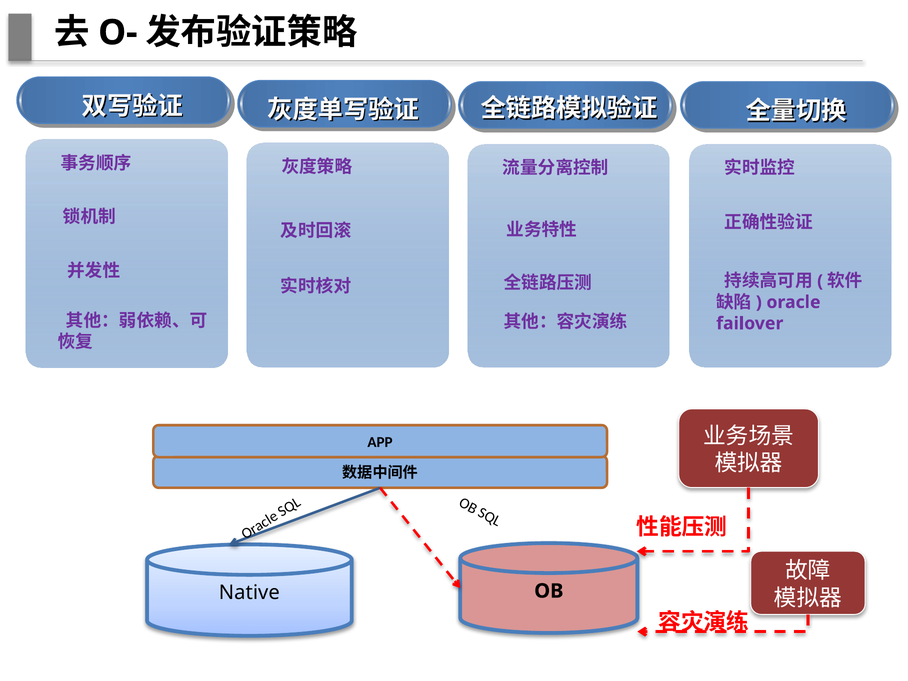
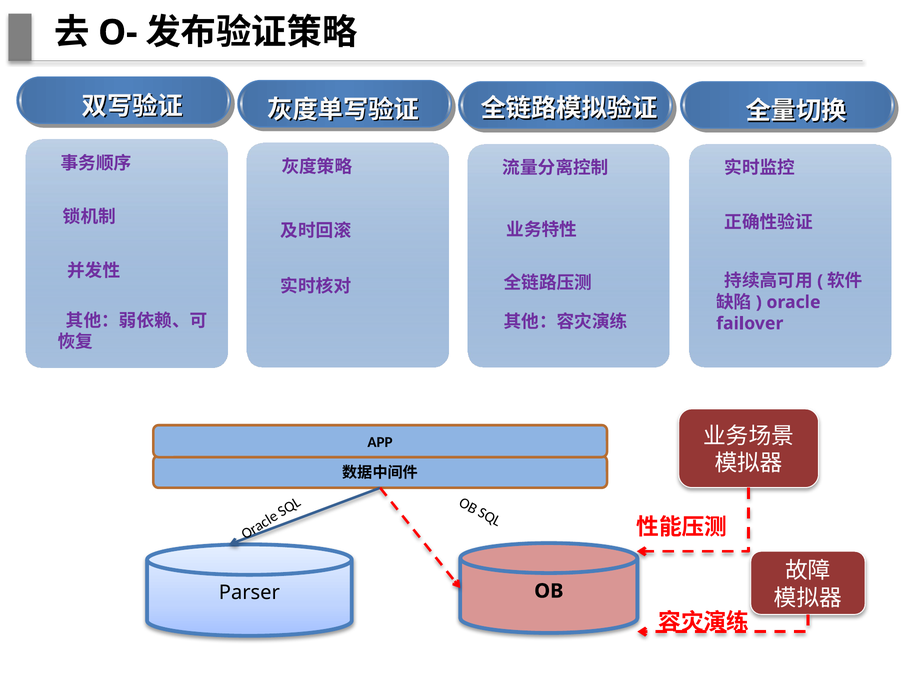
Native: Native -> Parser (249, 593)
